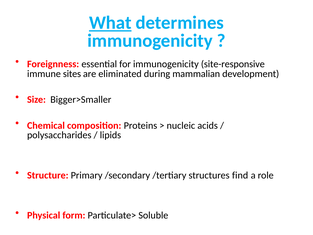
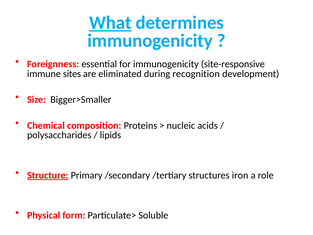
mammalian: mammalian -> recognition (196, 74)
Structure underline: none -> present (48, 175)
find: find -> iron (240, 175)
